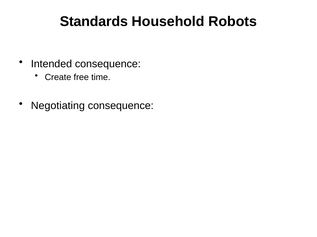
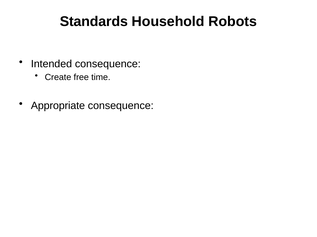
Negotiating: Negotiating -> Appropriate (58, 106)
